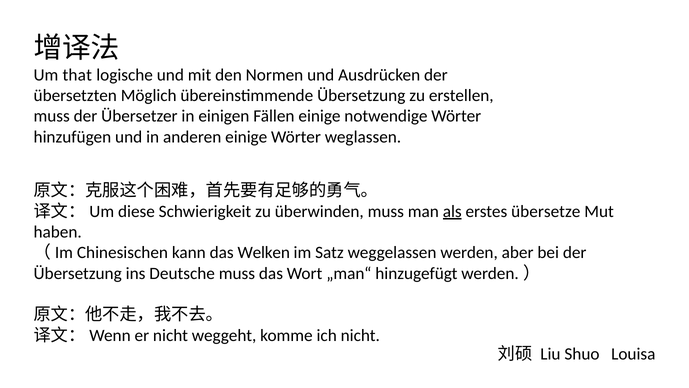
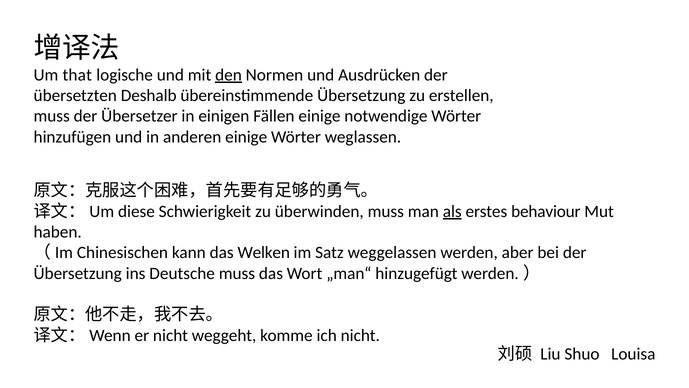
den underline: none -> present (228, 75)
Möglich: Möglich -> Deshalb (149, 95)
übersetze: übersetze -> behaviour (546, 211)
